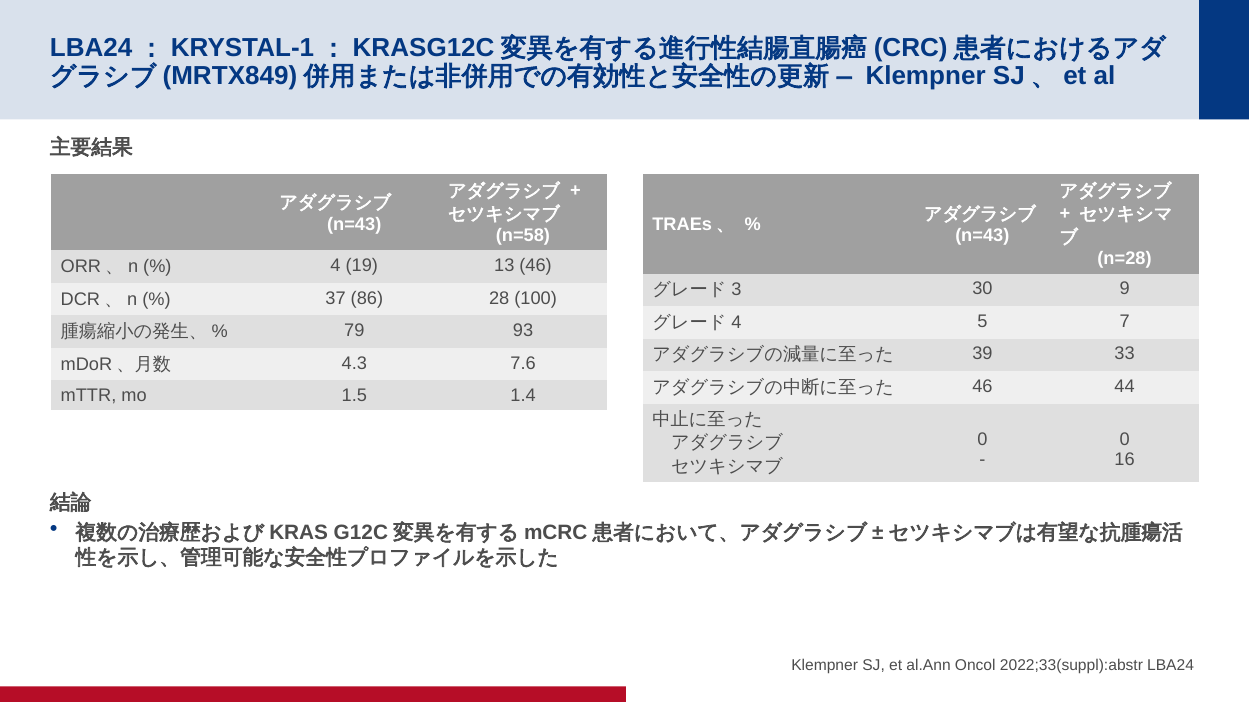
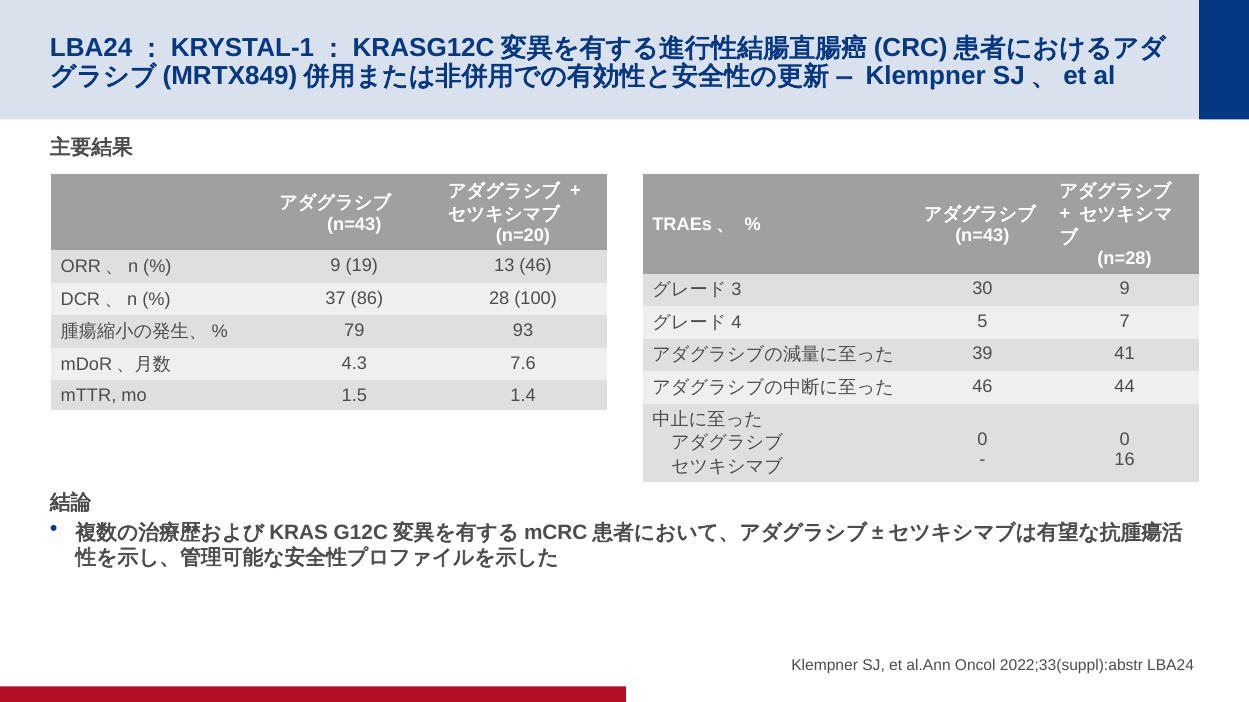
n=58: n=58 -> n=20 (523, 236)
4: 4 -> 9 (336, 266)
33: 33 -> 41 (1125, 354)
